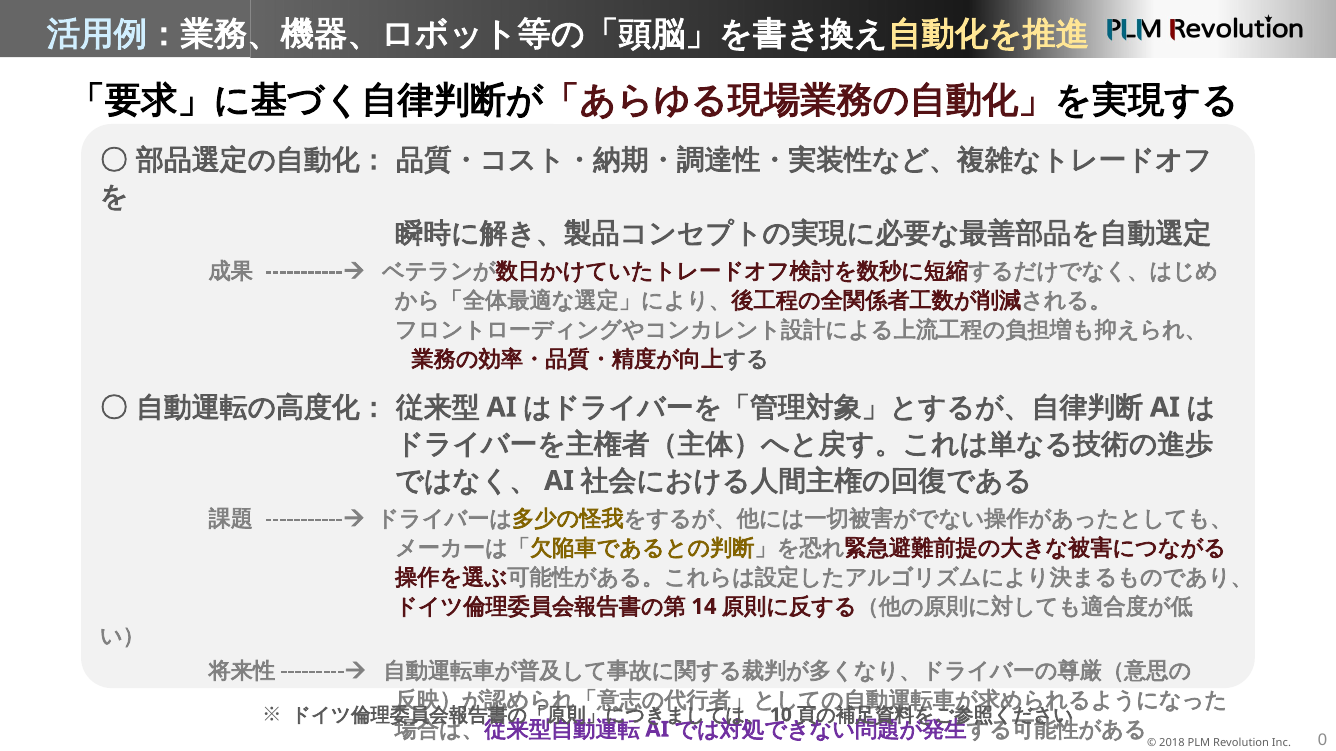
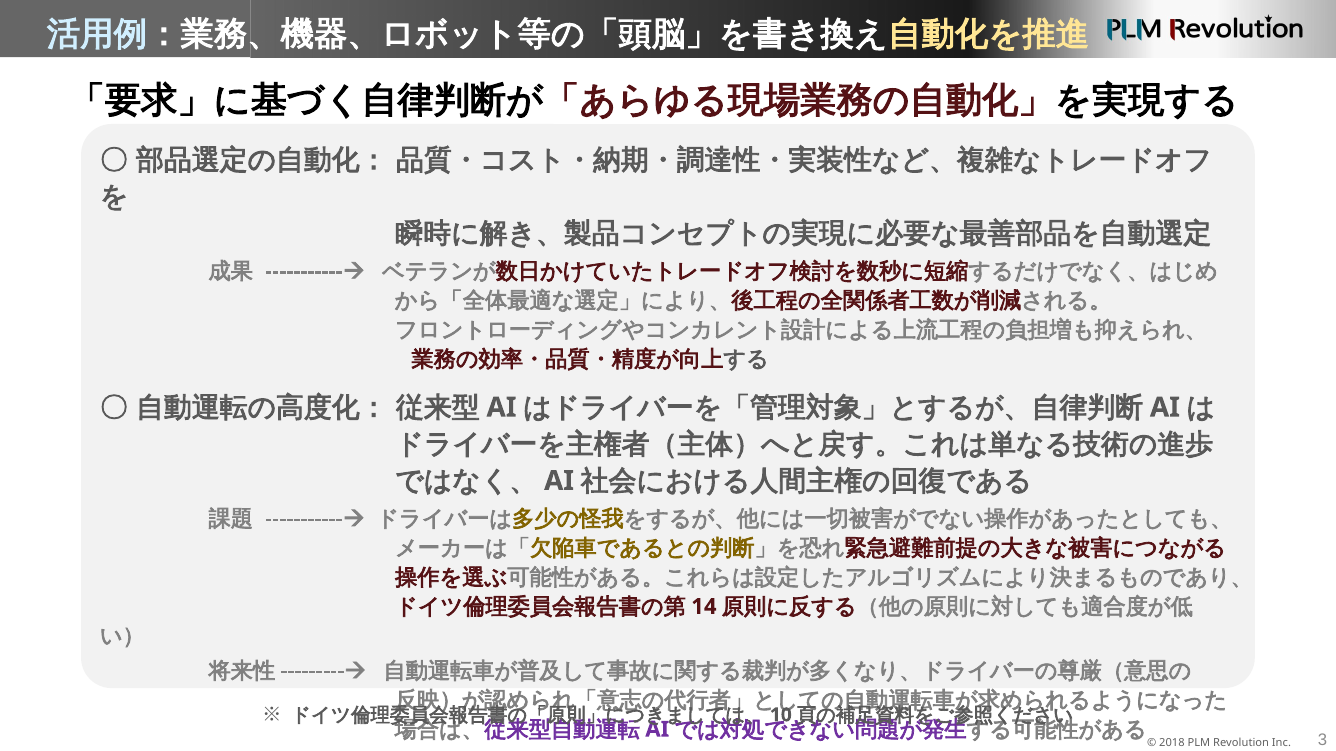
0: 0 -> 3 (1323, 740)
